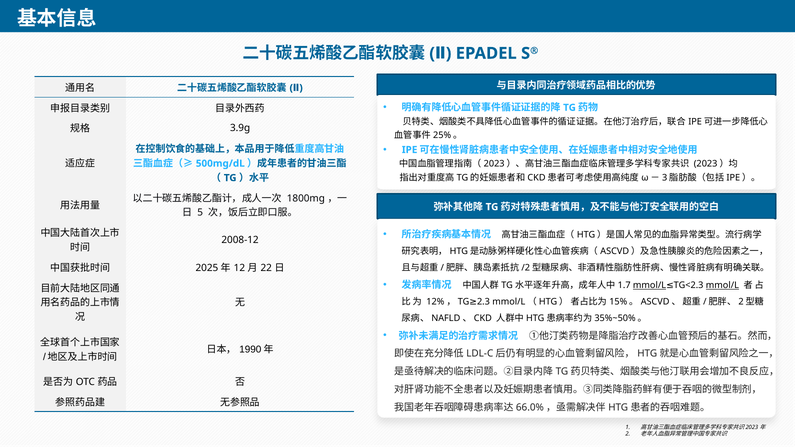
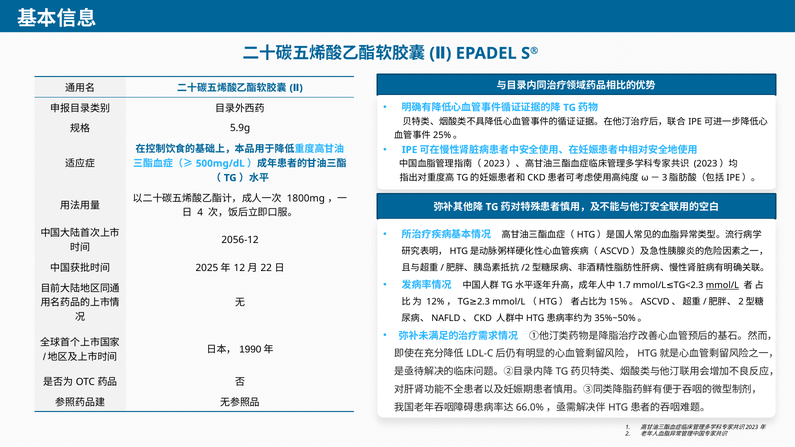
3.9g: 3.9g -> 5.9g (240, 128)
5: 5 -> 4 (200, 213)
2008-12: 2008-12 -> 2056-12 (240, 240)
mmol/L underline: present -> none (650, 285)
